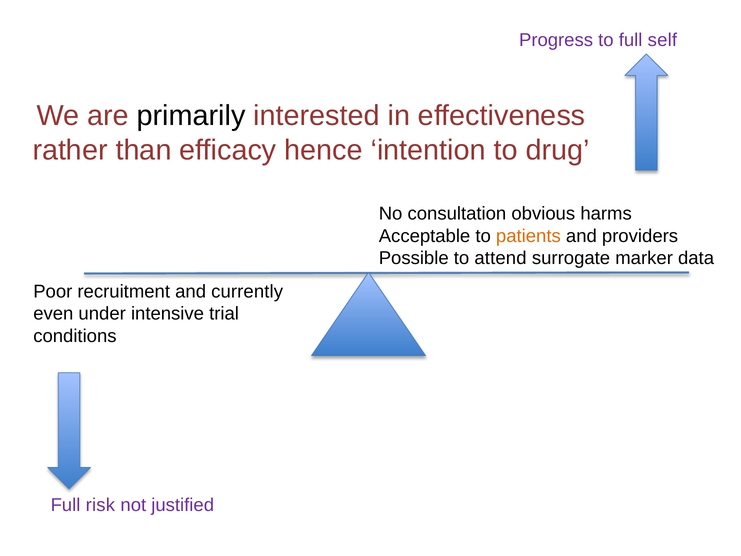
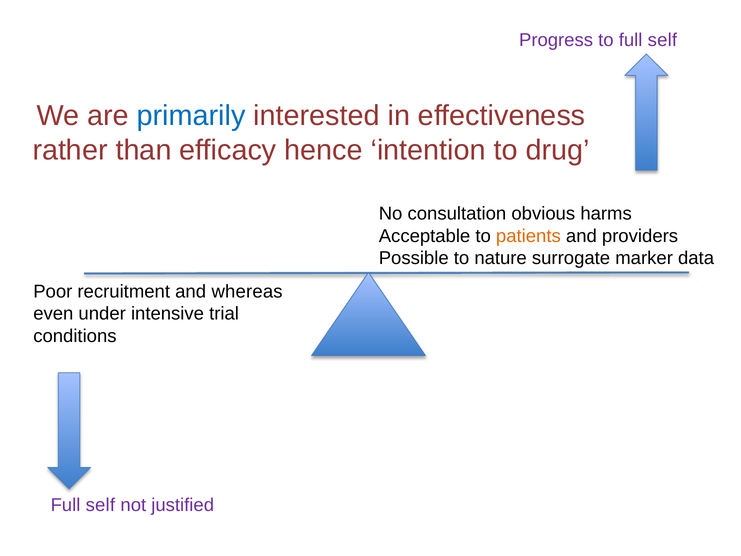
primarily colour: black -> blue (191, 116)
attend: attend -> nature (501, 258)
currently: currently -> whereas (247, 291)
risk: risk -> self (100, 505)
